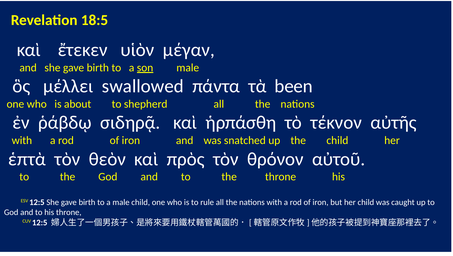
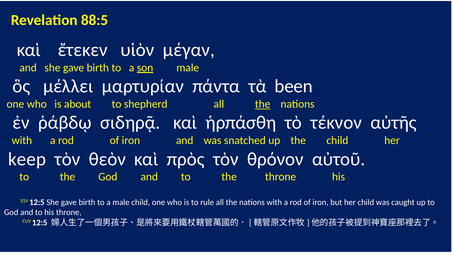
18:5: 18:5 -> 88:5 (95, 20)
swallowed: swallowed -> μαρτυρίαν (143, 86)
the underline: none -> present (263, 104)
ἑπτὰ: ἑπτὰ -> keep (27, 159)
